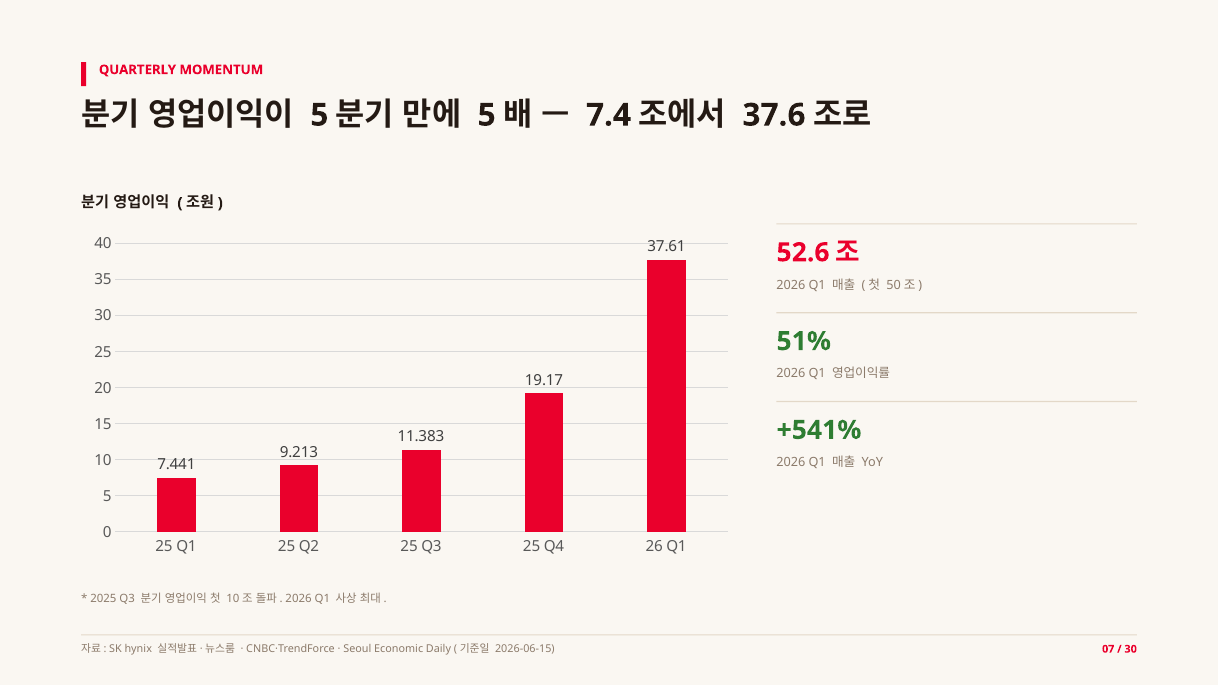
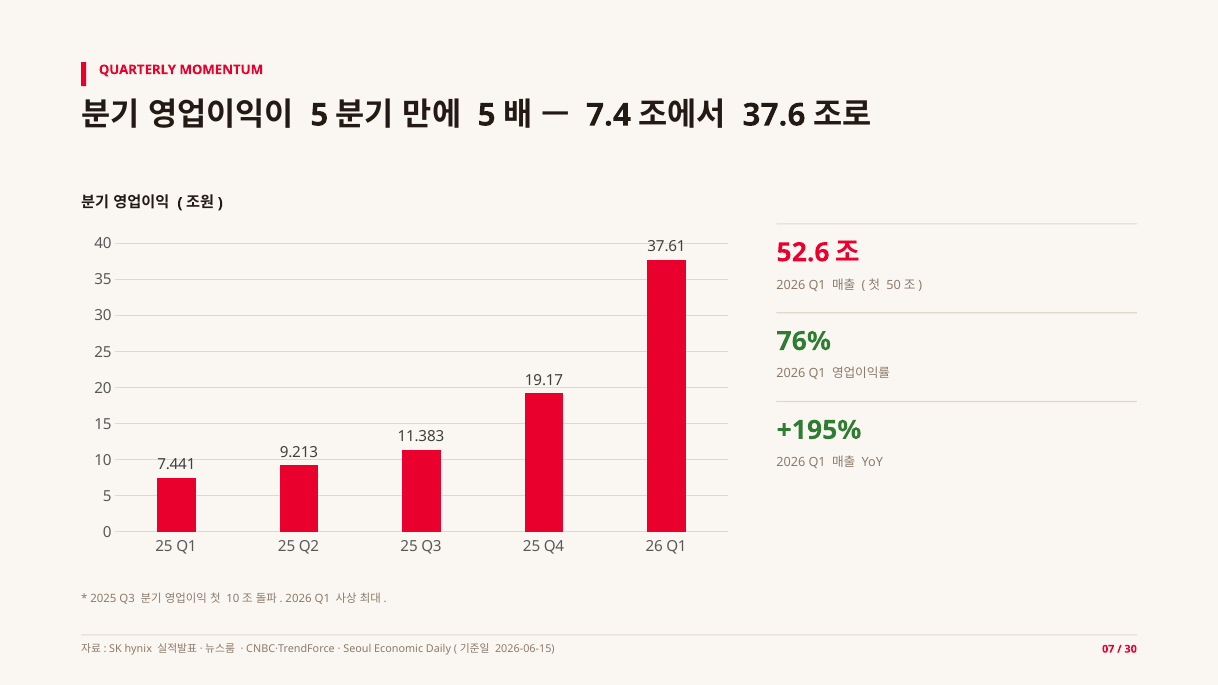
51%: 51% -> 76% (804, 341)
+541%: +541% -> +195% (819, 430)
